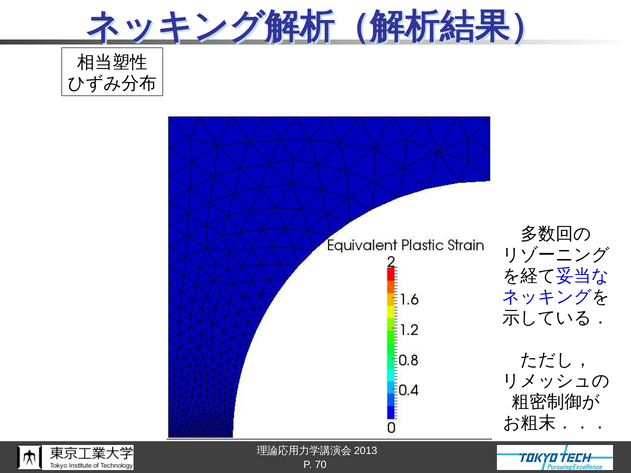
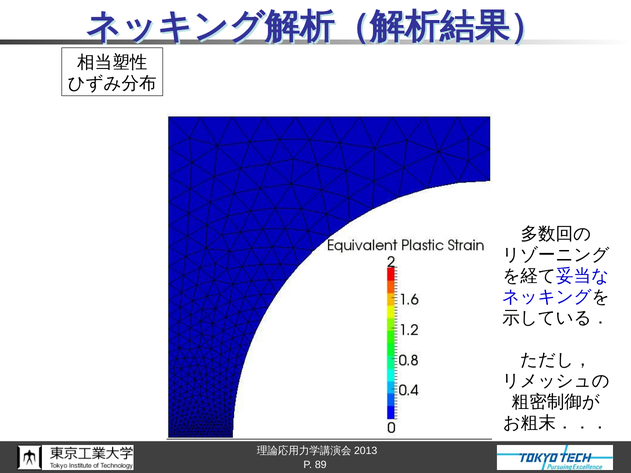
70: 70 -> 89 (321, 465)
